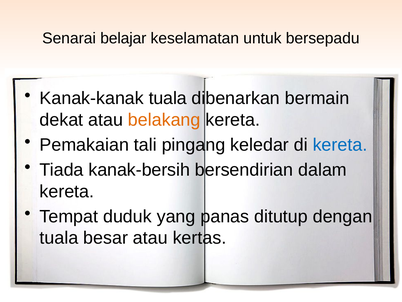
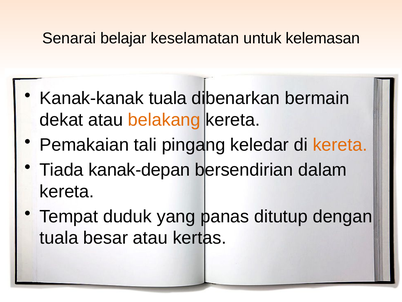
bersepadu: bersepadu -> kelemasan (323, 38)
kereta colour: blue -> orange (340, 145)
kanak-bersih: kanak-bersih -> kanak-depan (139, 170)
